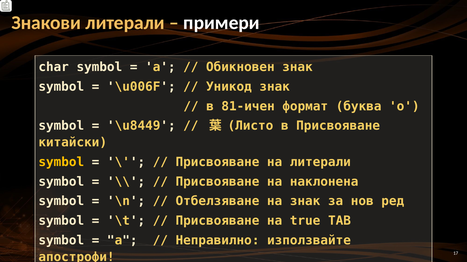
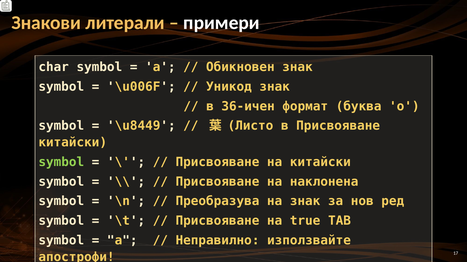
81-ичен: 81-ичен -> 36-ичен (248, 107)
symbol colour: yellow -> light green (61, 162)
на литерали: литерали -> китайски (320, 162)
Отбелзяване: Отбелзяване -> Преобразува (217, 202)
